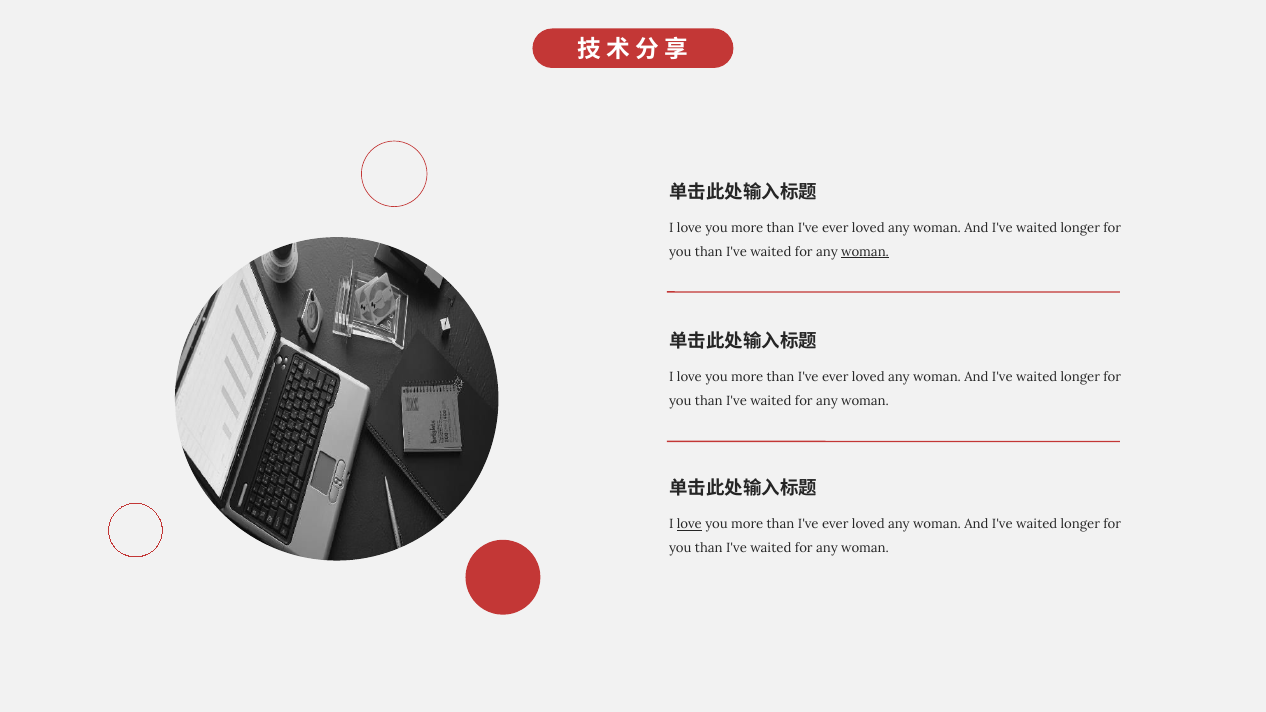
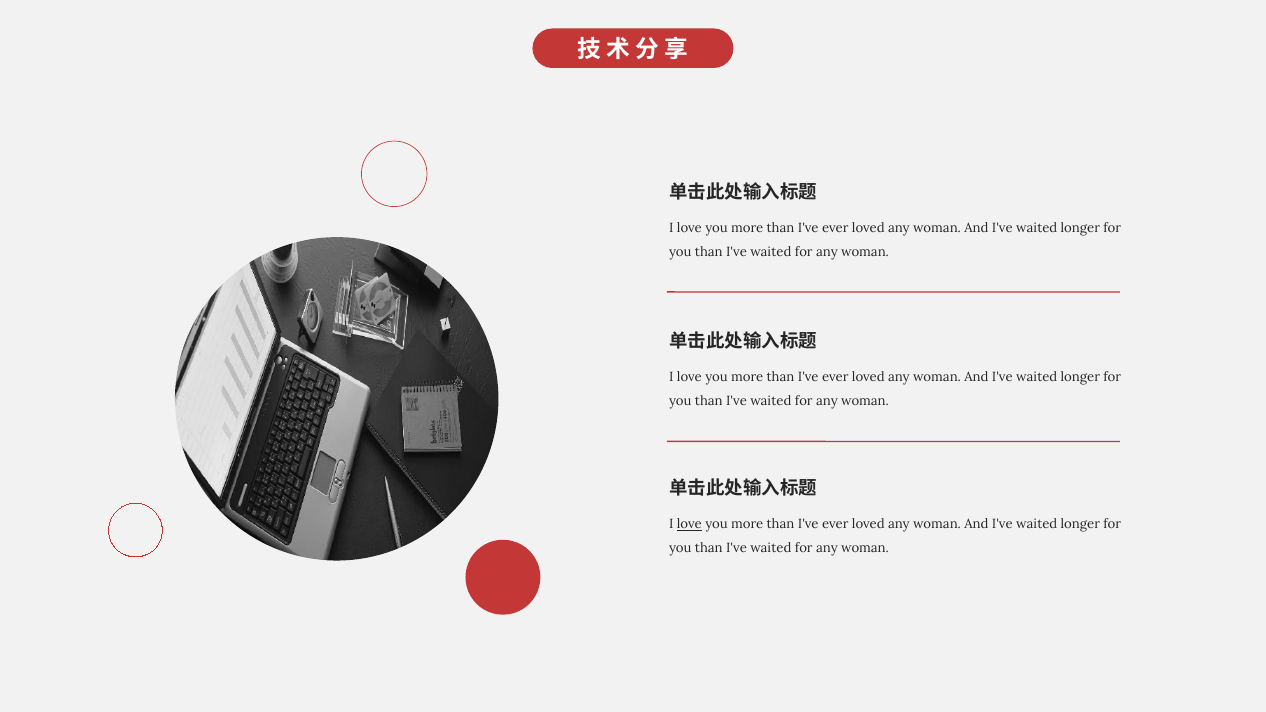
woman underline: present -> none (865, 252)
